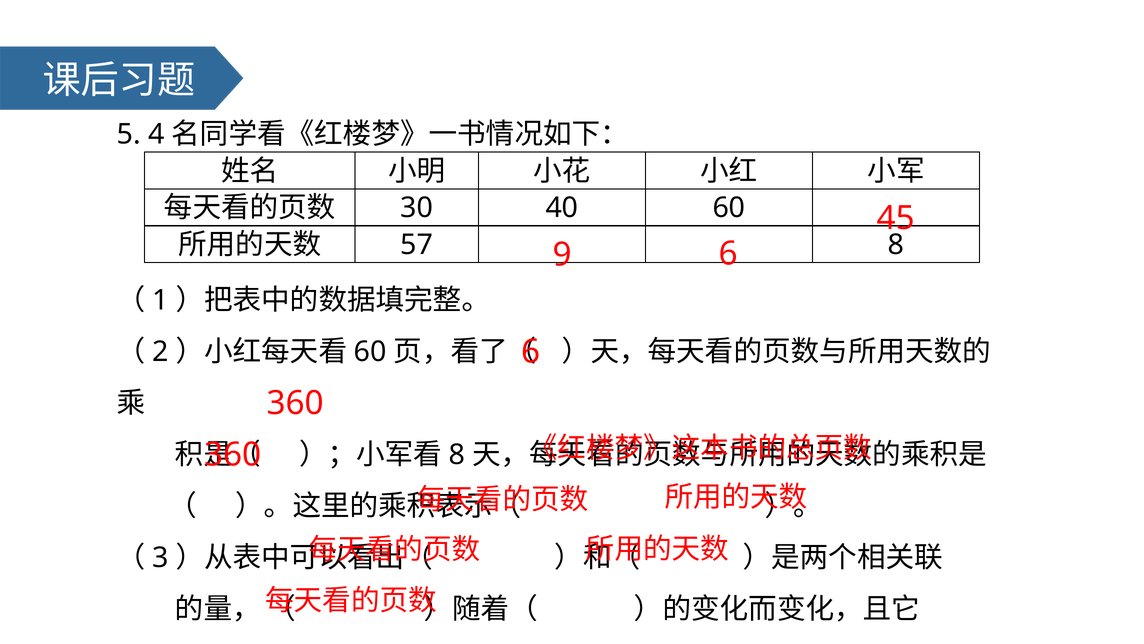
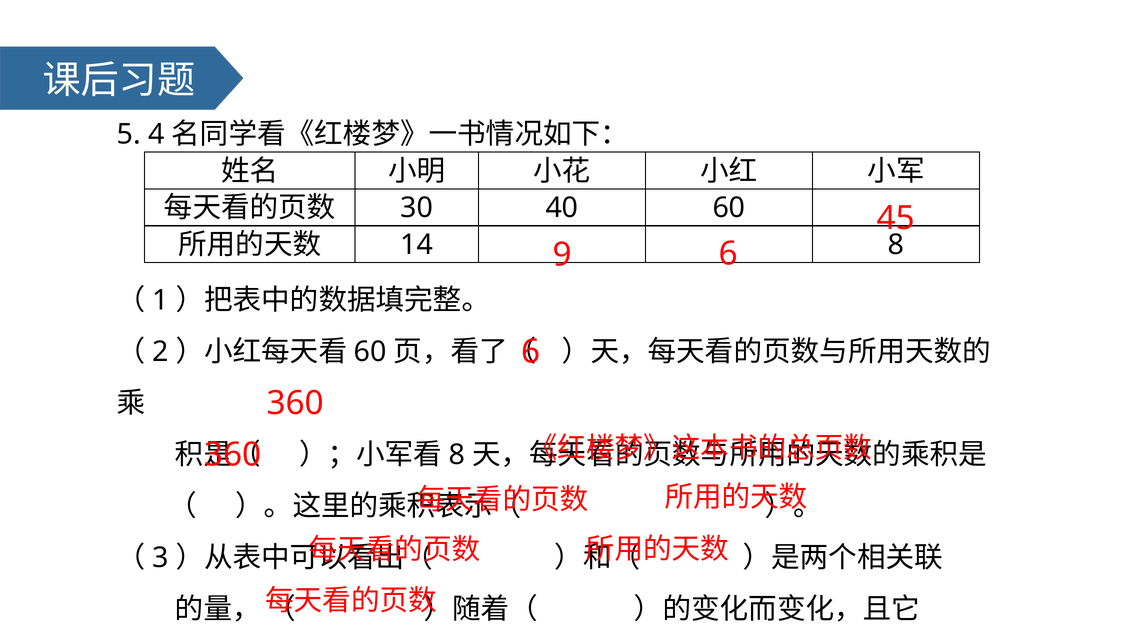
57: 57 -> 14 (417, 244)
